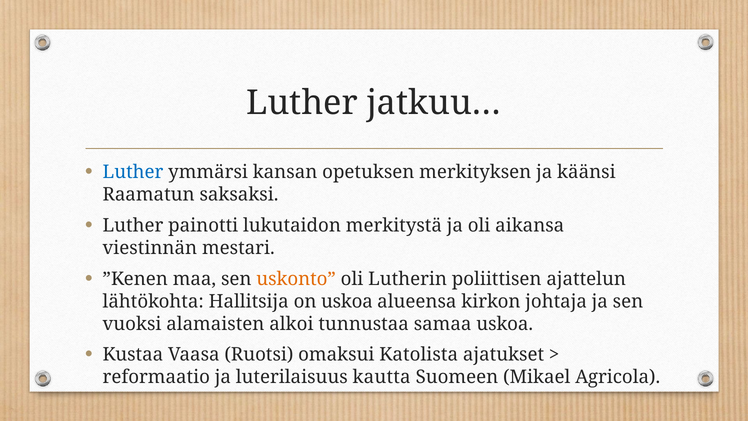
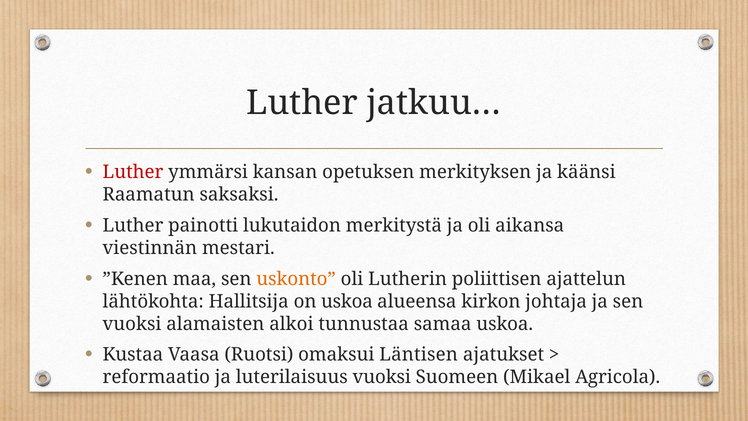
Luther colour: blue -> red (133, 172)
Katolista: Katolista -> Läntisen (419, 355)
luterilaisuus kautta: kautta -> vuoksi (382, 377)
